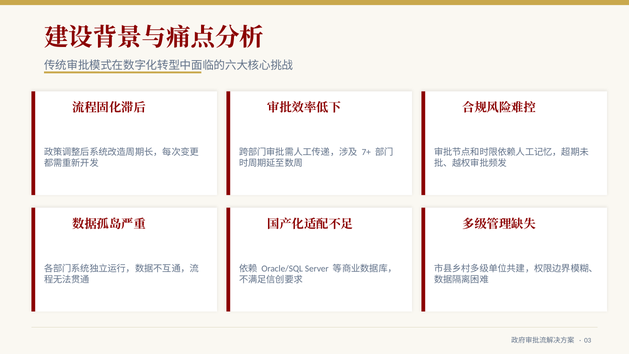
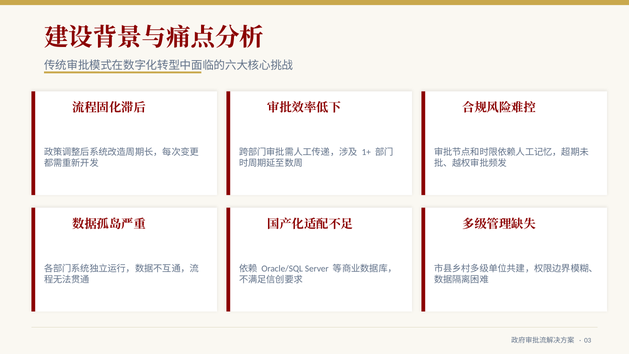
7+: 7+ -> 1+ (366, 152)
